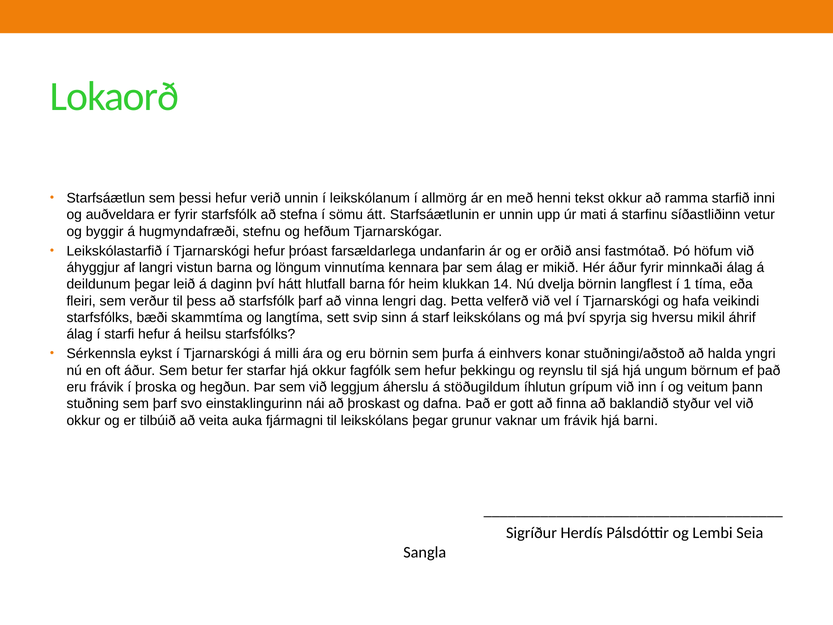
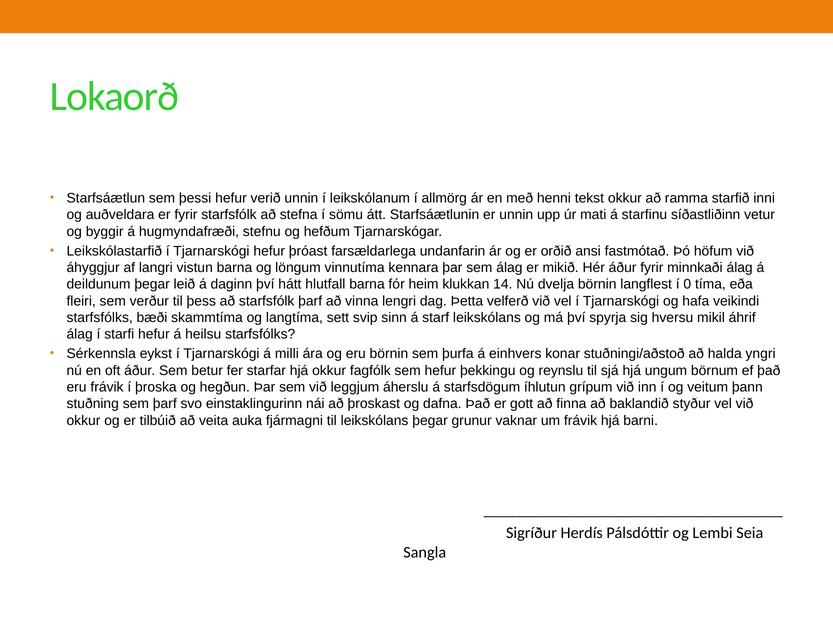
1: 1 -> 0 (687, 284)
stöðugildum: stöðugildum -> starfsdögum (482, 387)
